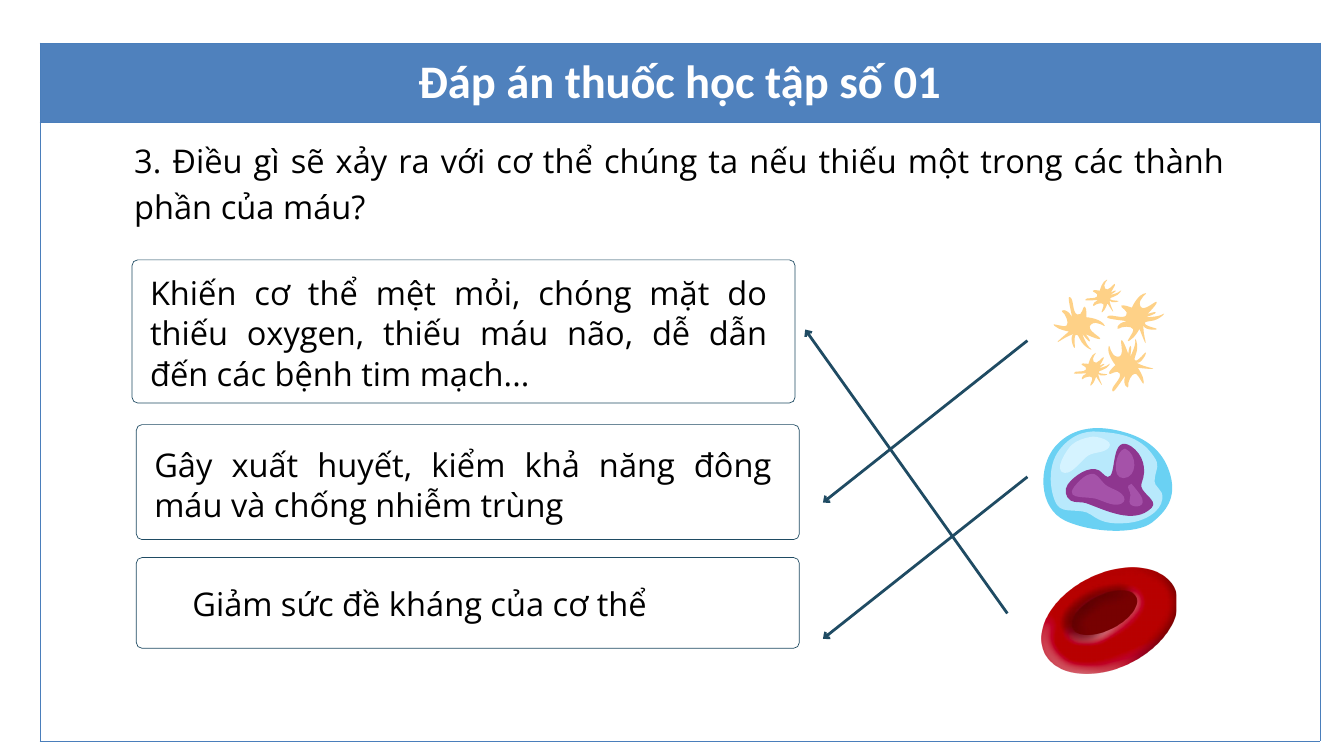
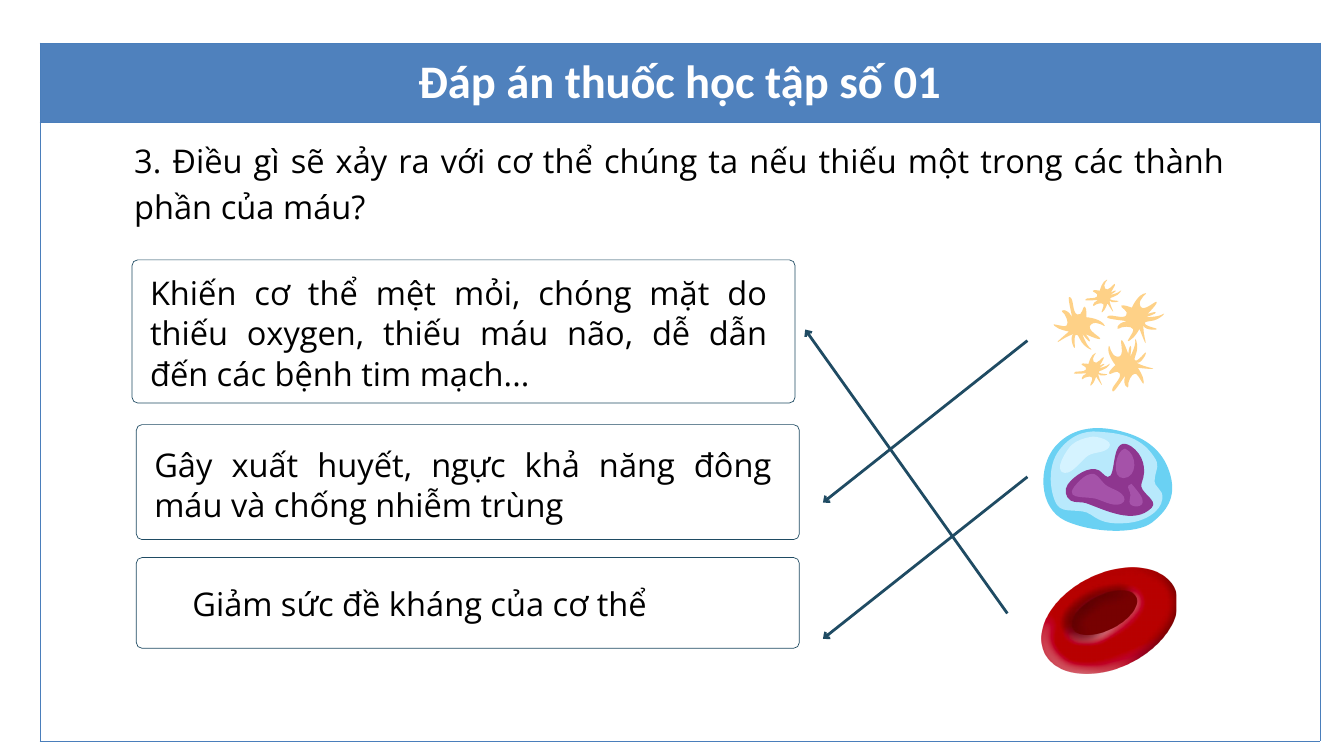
kiểm: kiểm -> ngực (468, 466)
